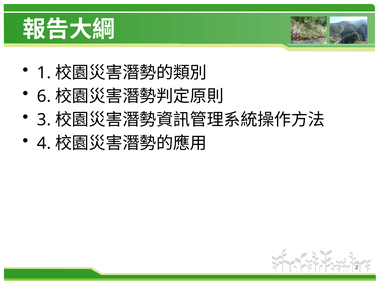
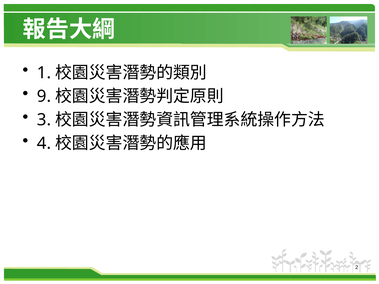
6: 6 -> 9 (44, 96)
